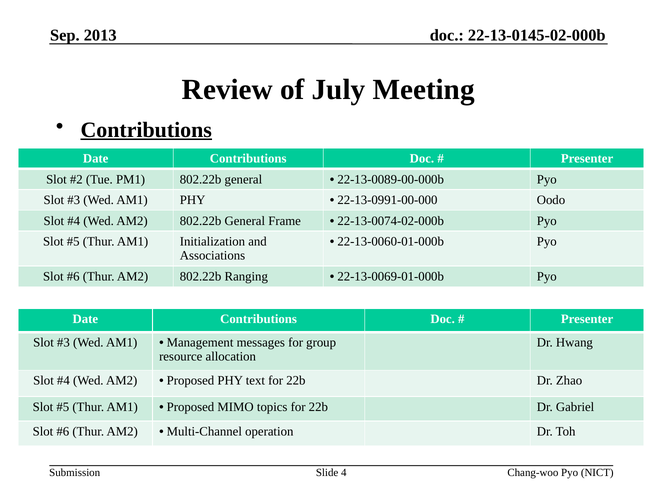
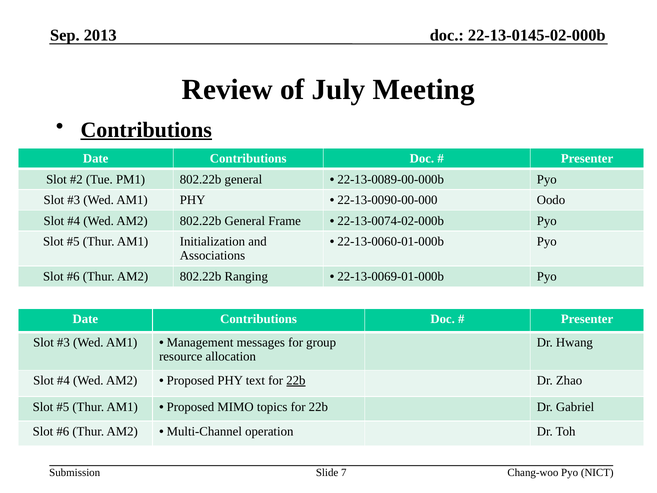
22-13-0991-00-000: 22-13-0991-00-000 -> 22-13-0090-00-000 (387, 200)
22b underline: none -> present (296, 380)
4: 4 -> 7 (344, 473)
